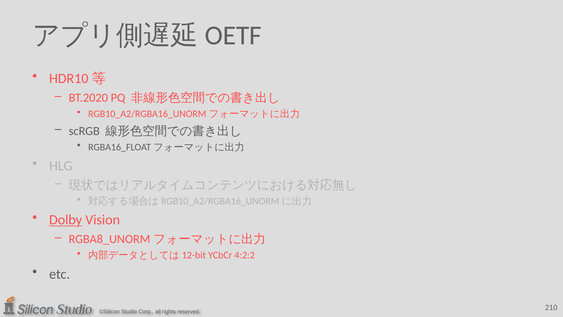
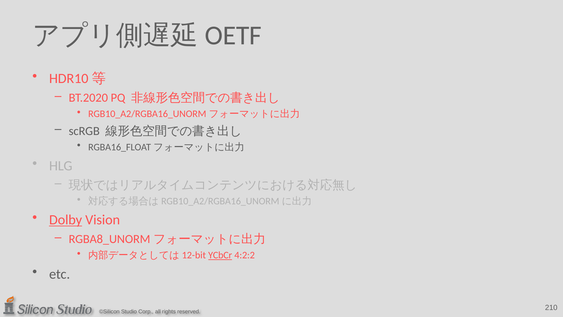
YCbCr underline: none -> present (220, 255)
